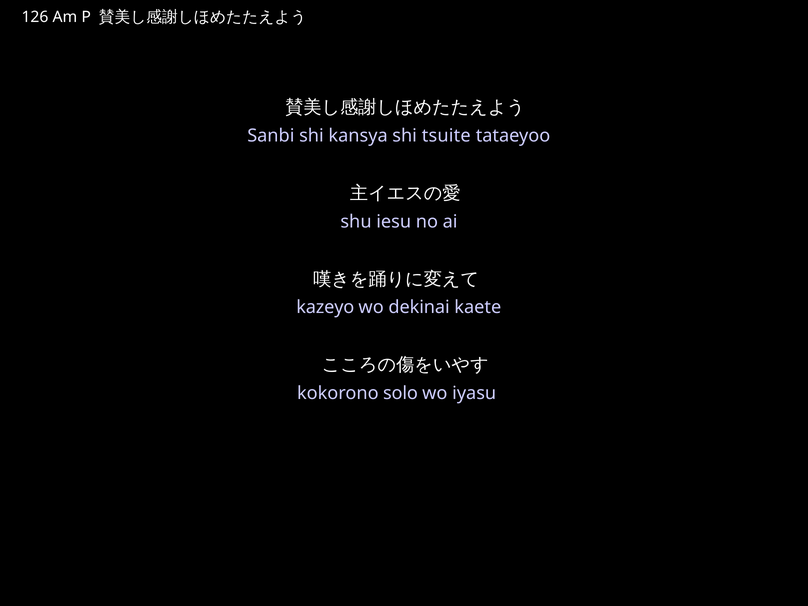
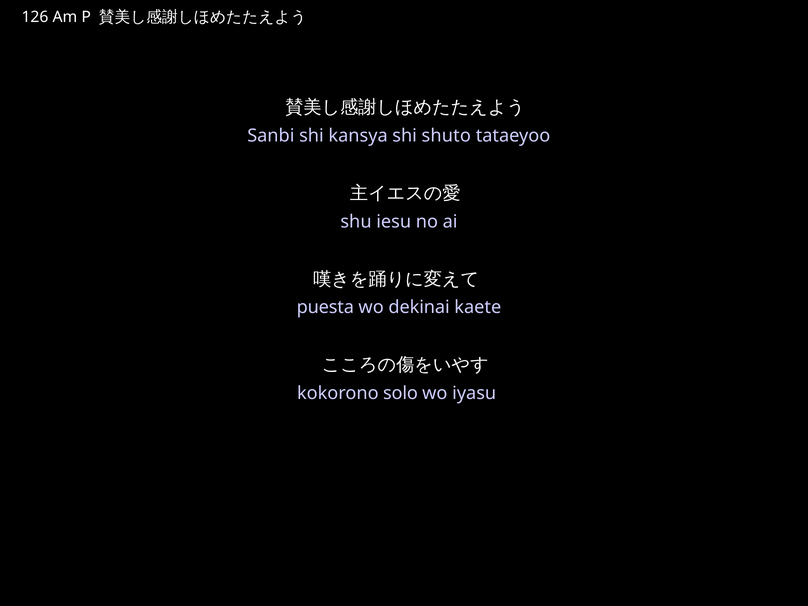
tsuite: tsuite -> shuto (446, 136)
kazeyo: kazeyo -> puesta (325, 307)
